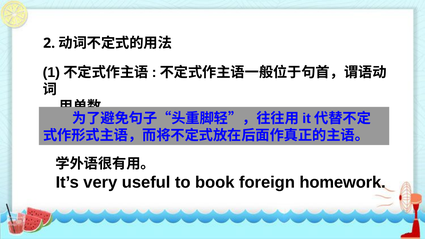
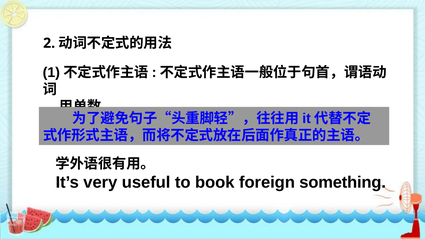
homework: homework -> something (343, 182)
